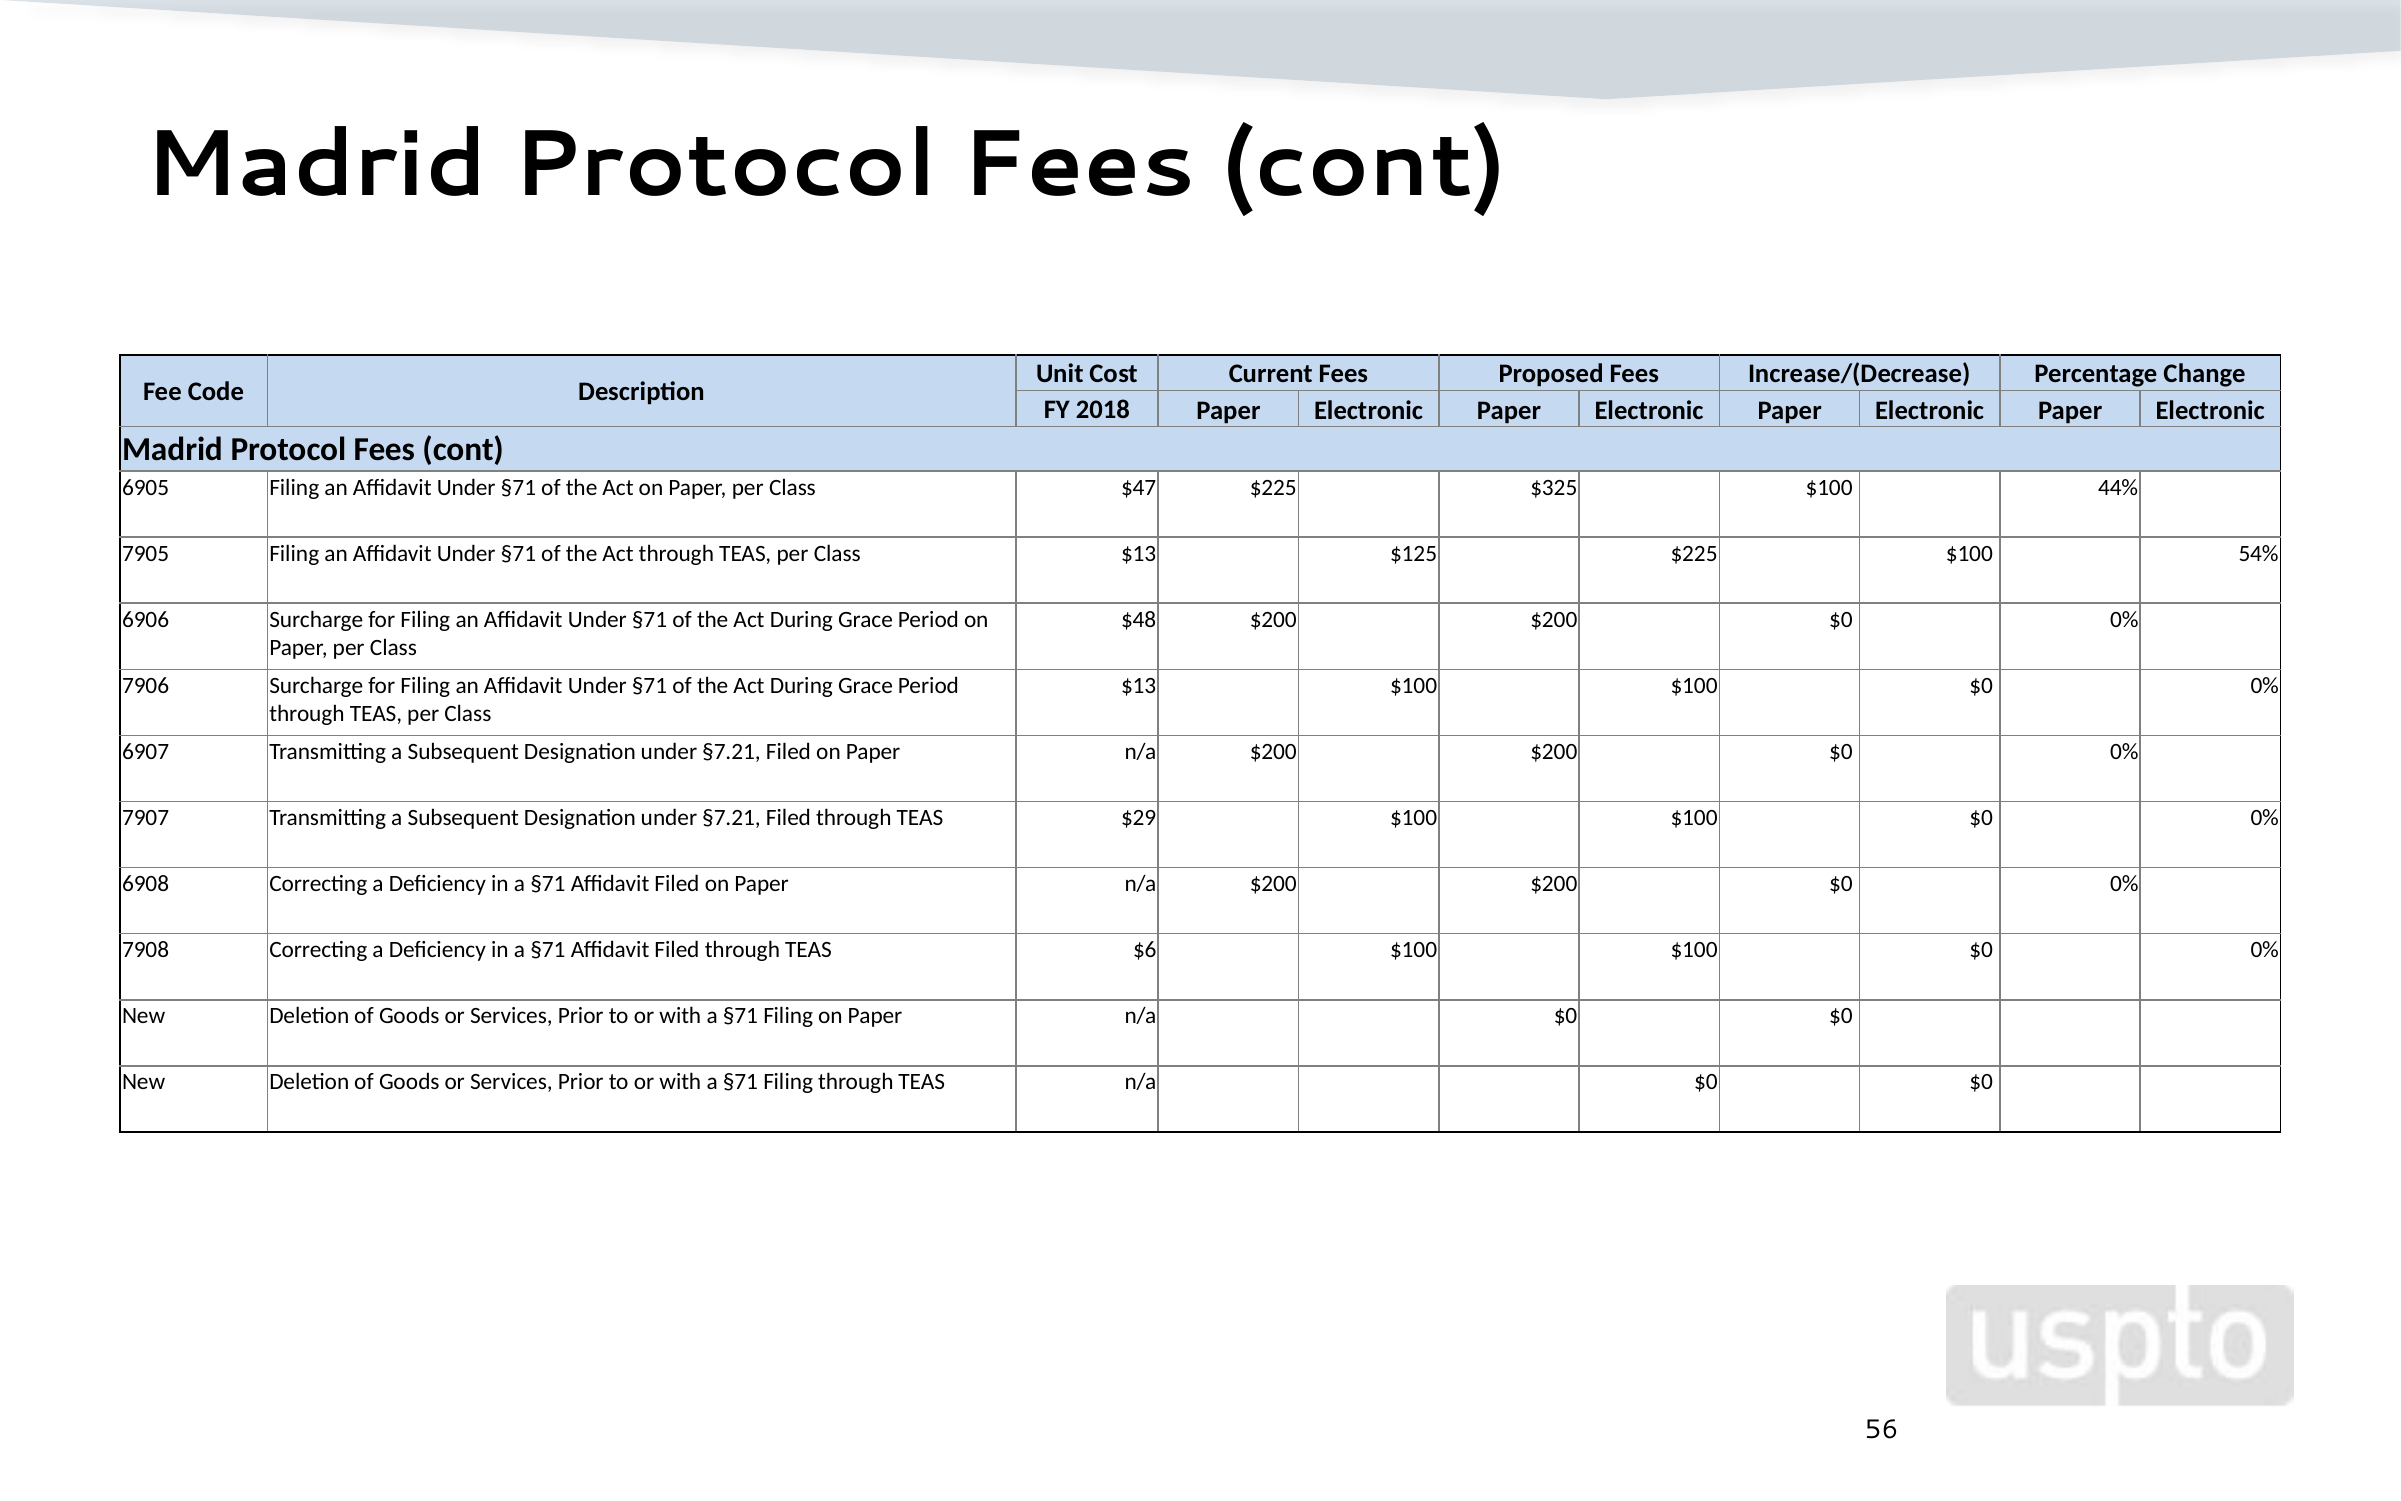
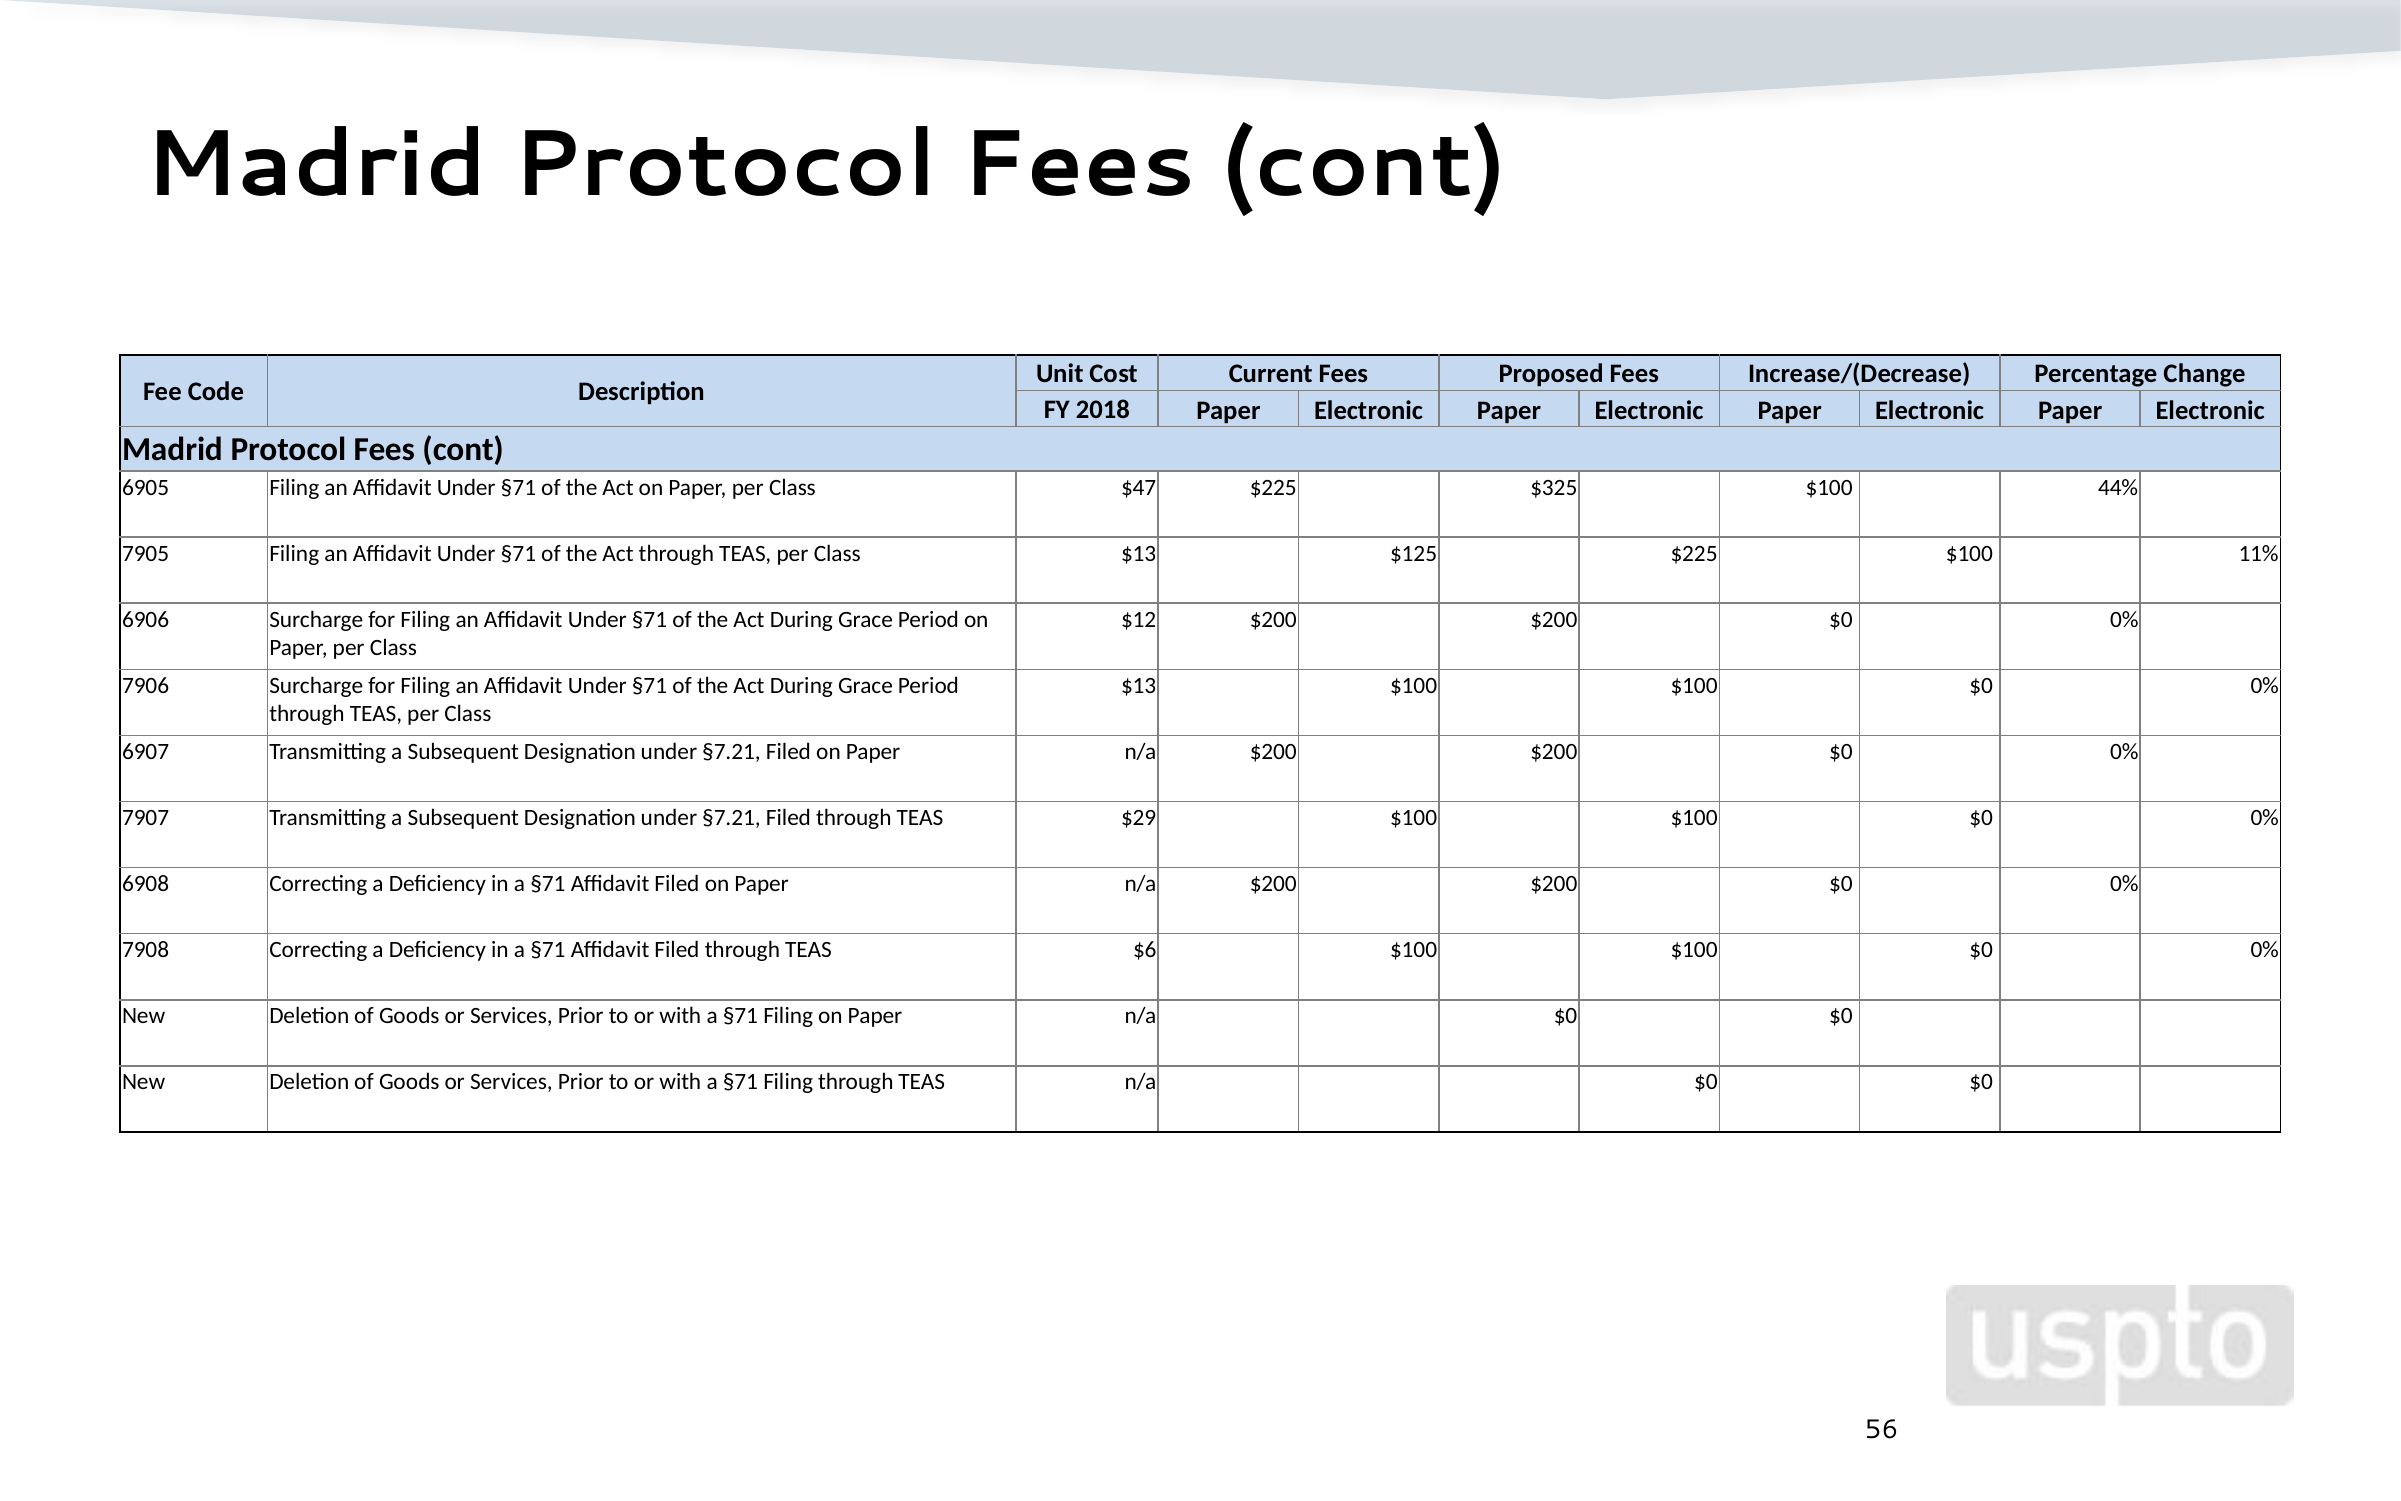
54%: 54% -> 11% (2259, 553)
$48: $48 -> $12 (1139, 619)
